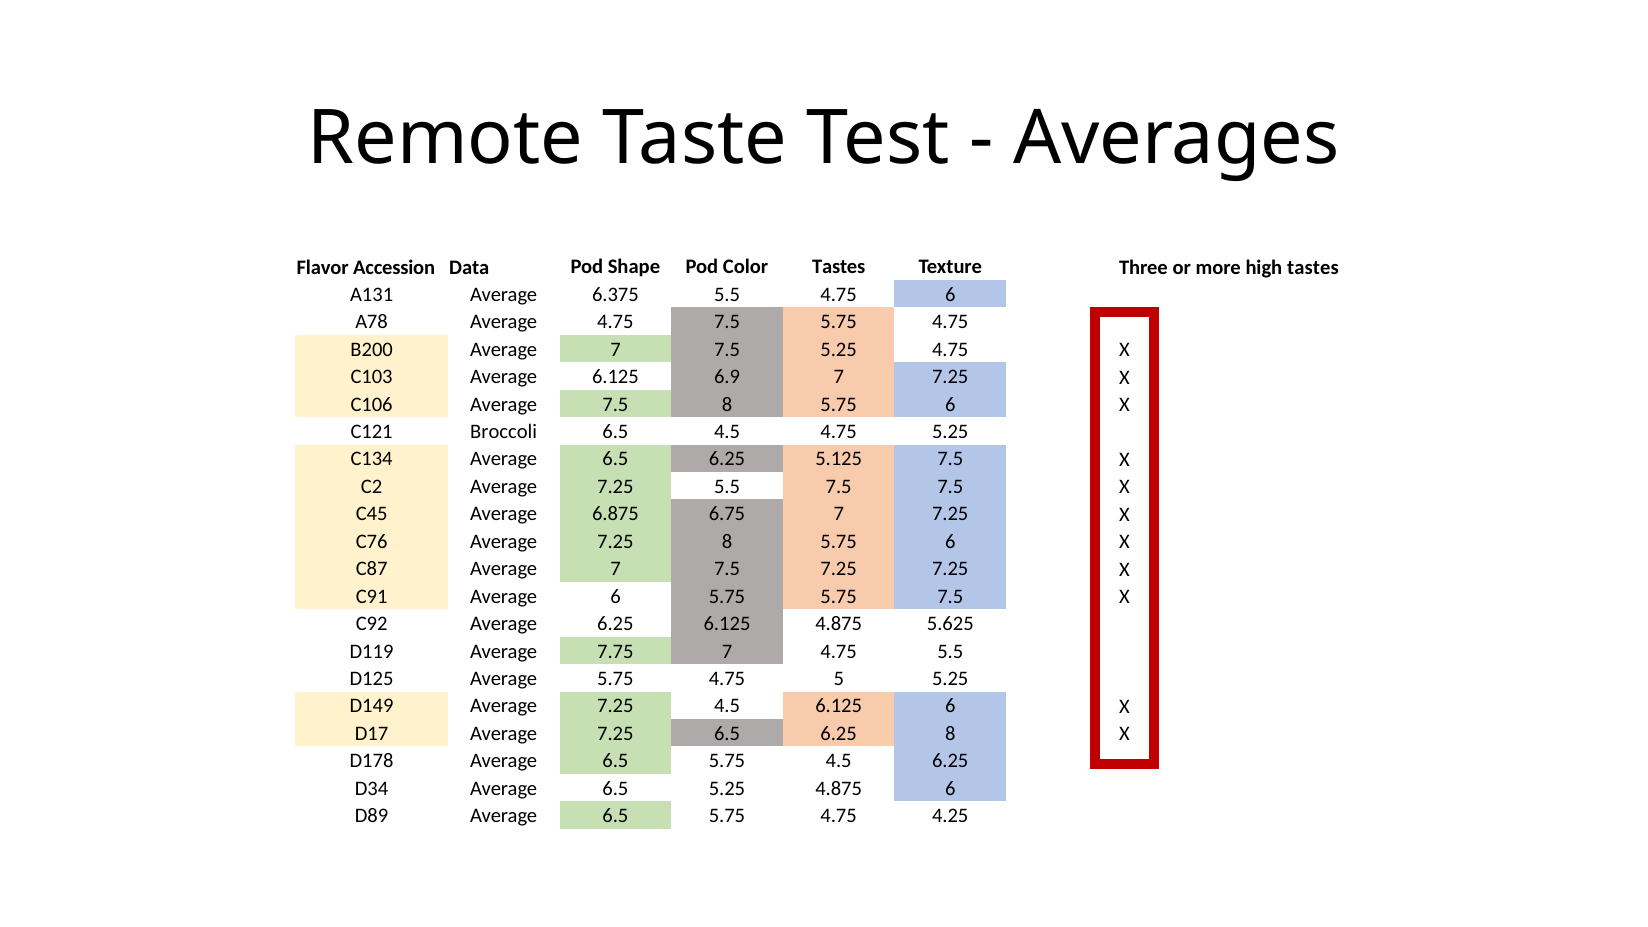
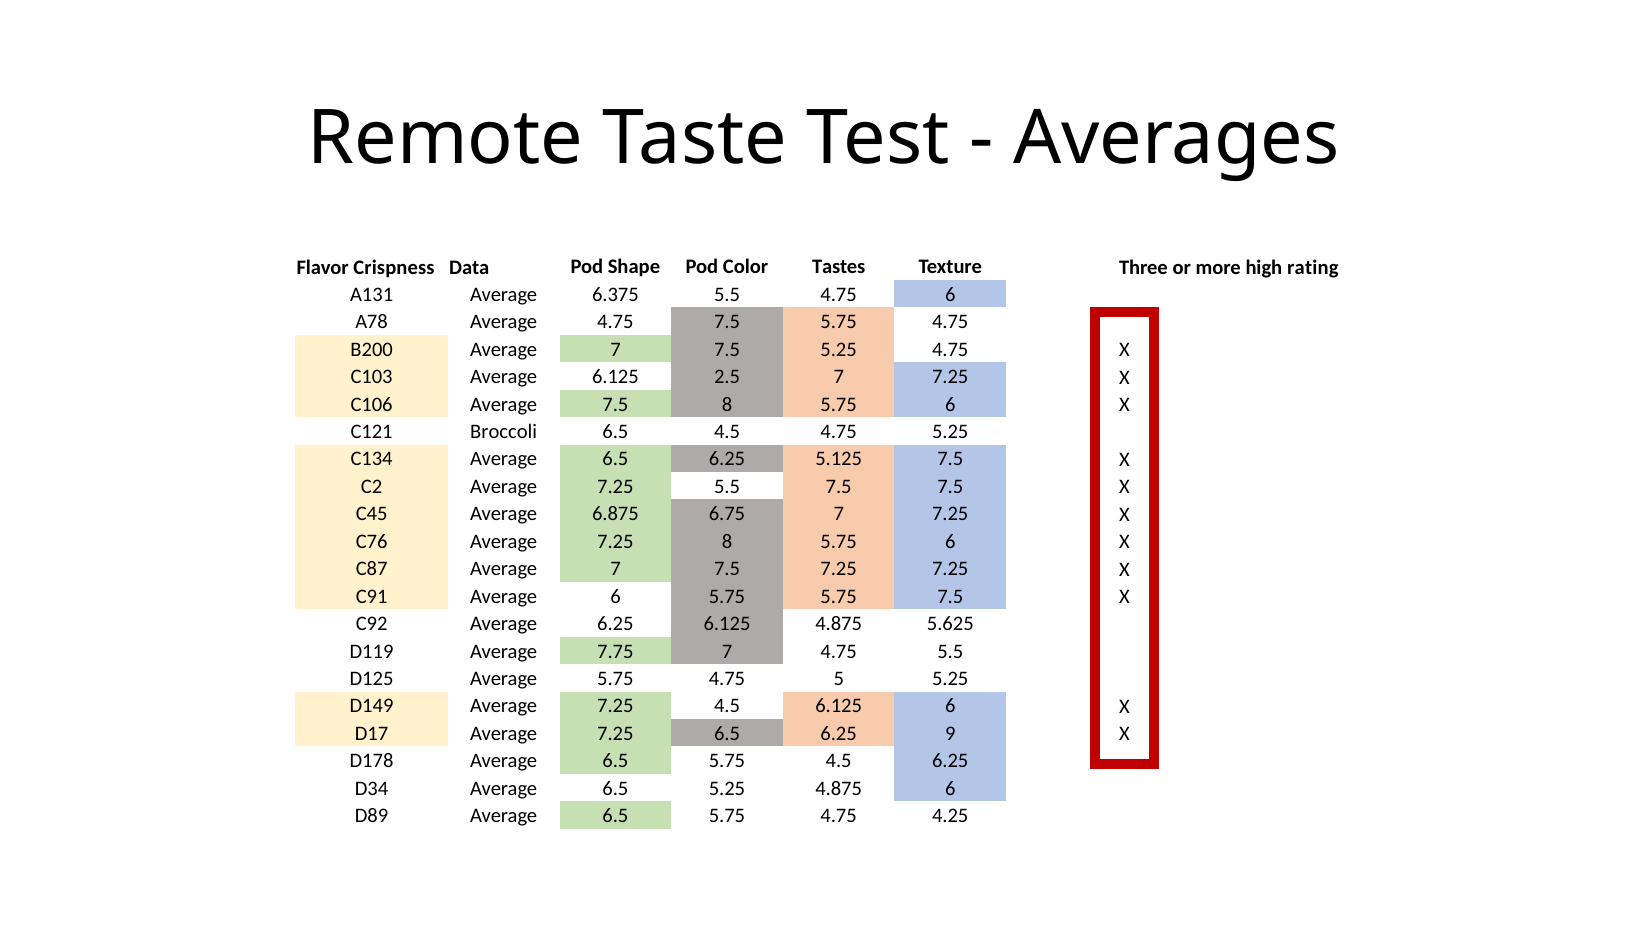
Accession: Accession -> Crispness (394, 268)
high tastes: tastes -> rating (1313, 268)
6.9: 6.9 -> 2.5 (727, 377)
6.25 8: 8 -> 9 (950, 734)
